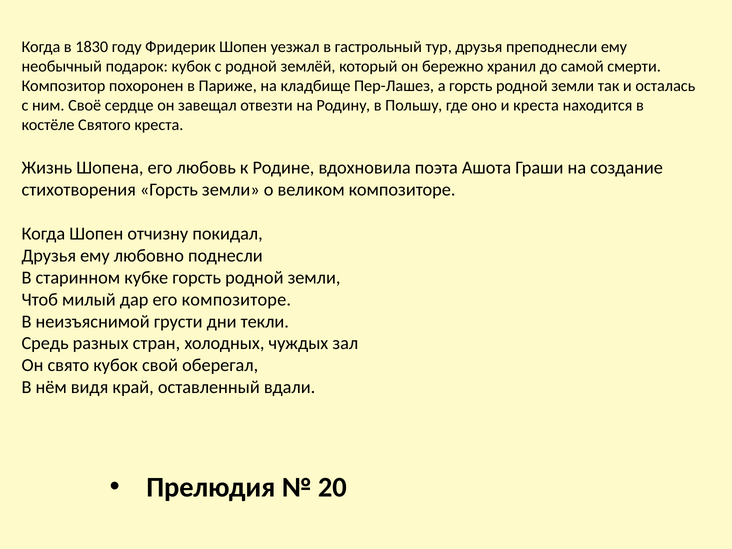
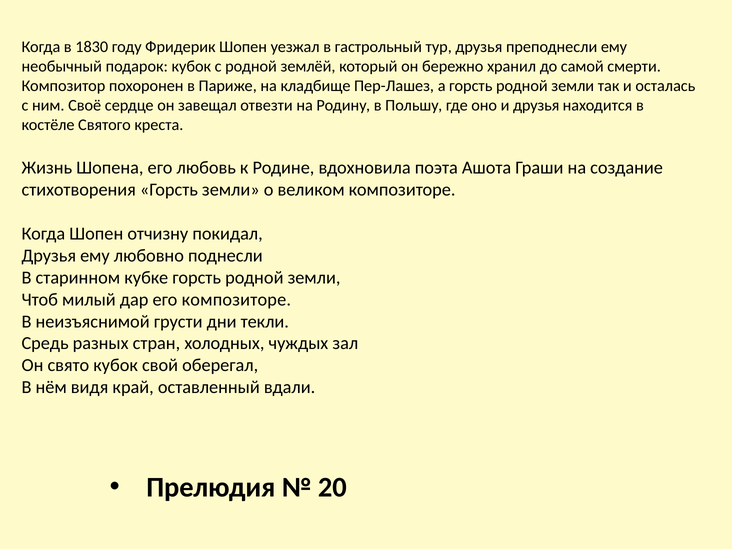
и креста: креста -> друзья (536, 105)
